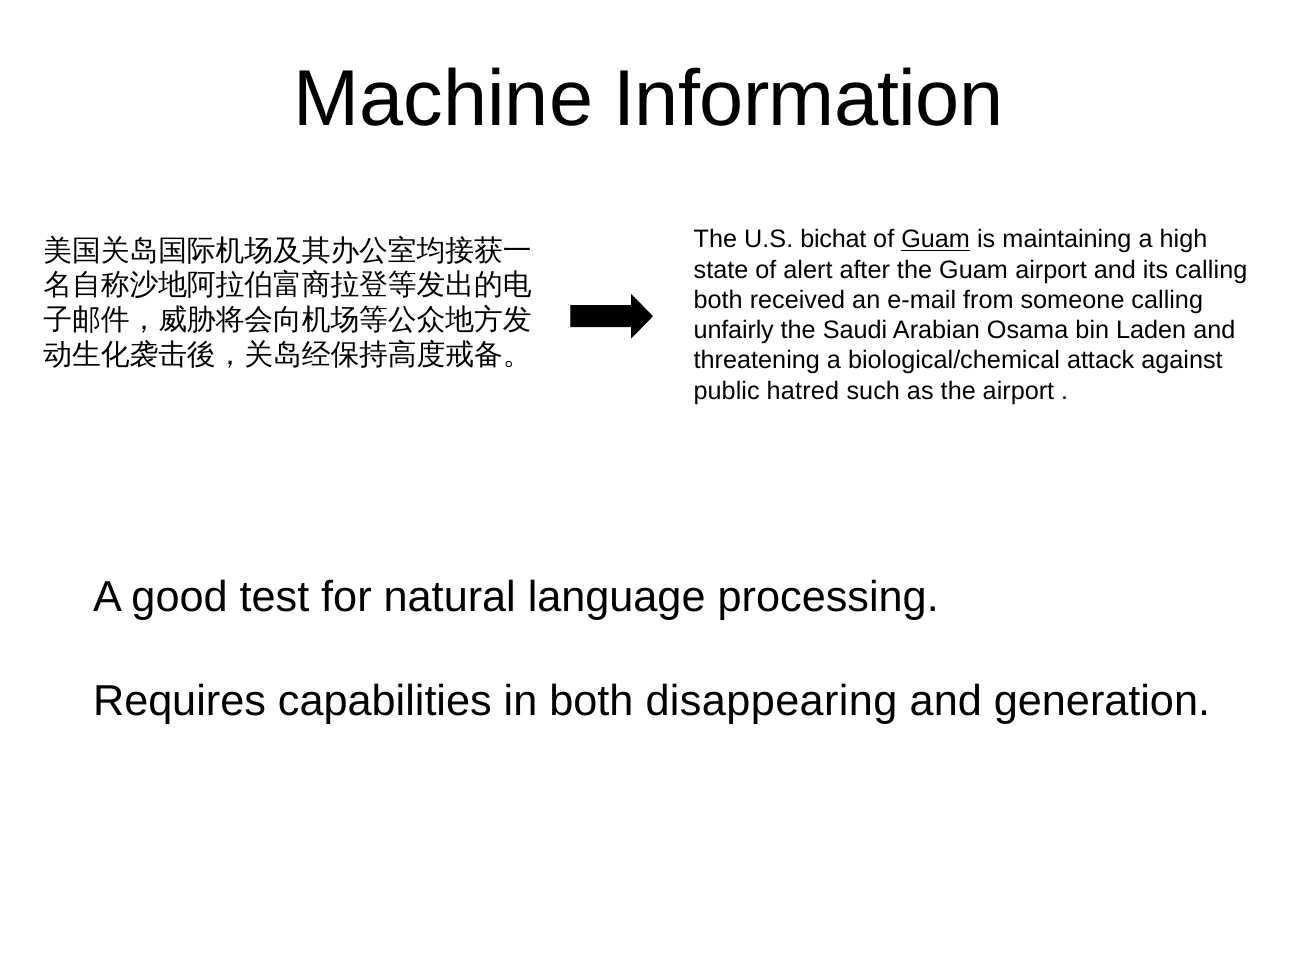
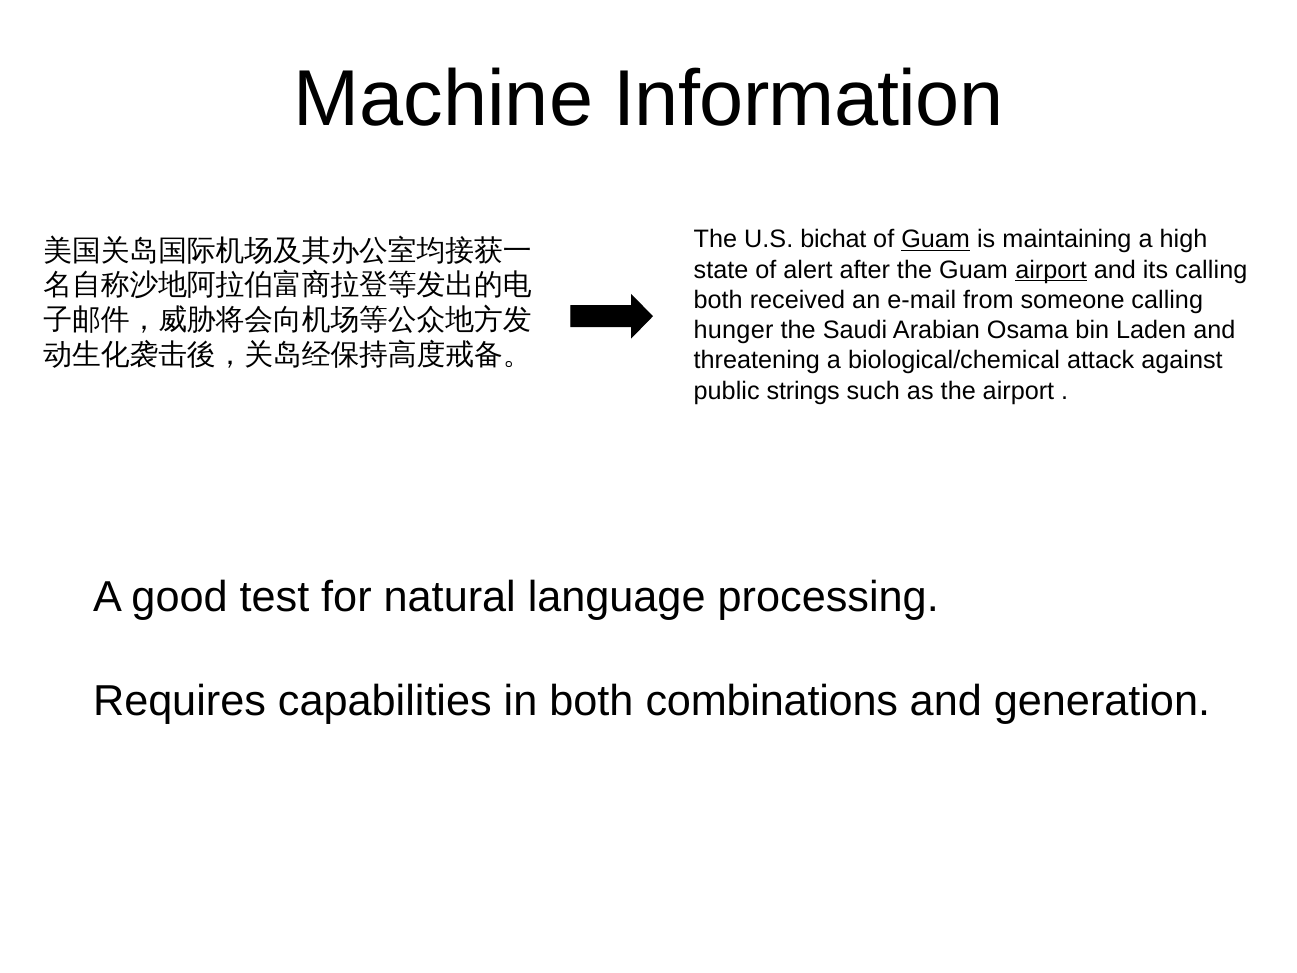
airport underline: none -> present (1051, 270)
unfairly: unfairly -> hunger (734, 330)
hatred: hatred -> strings (803, 391)
disappearing: disappearing -> combinations (772, 701)
